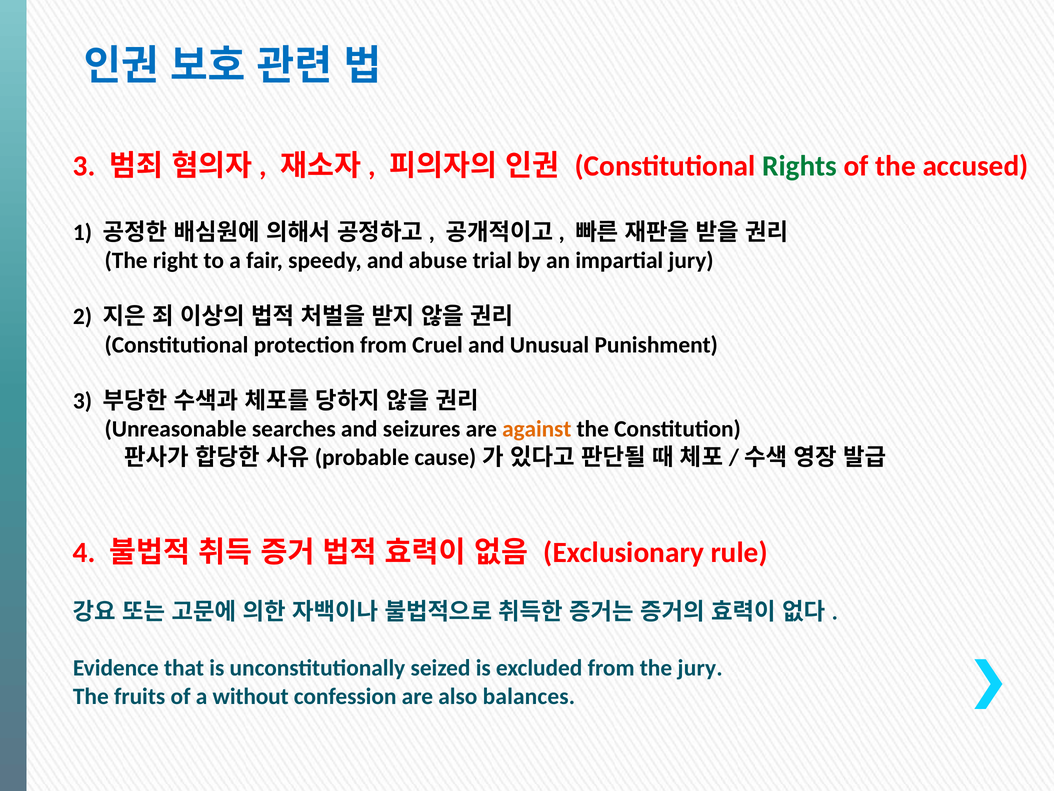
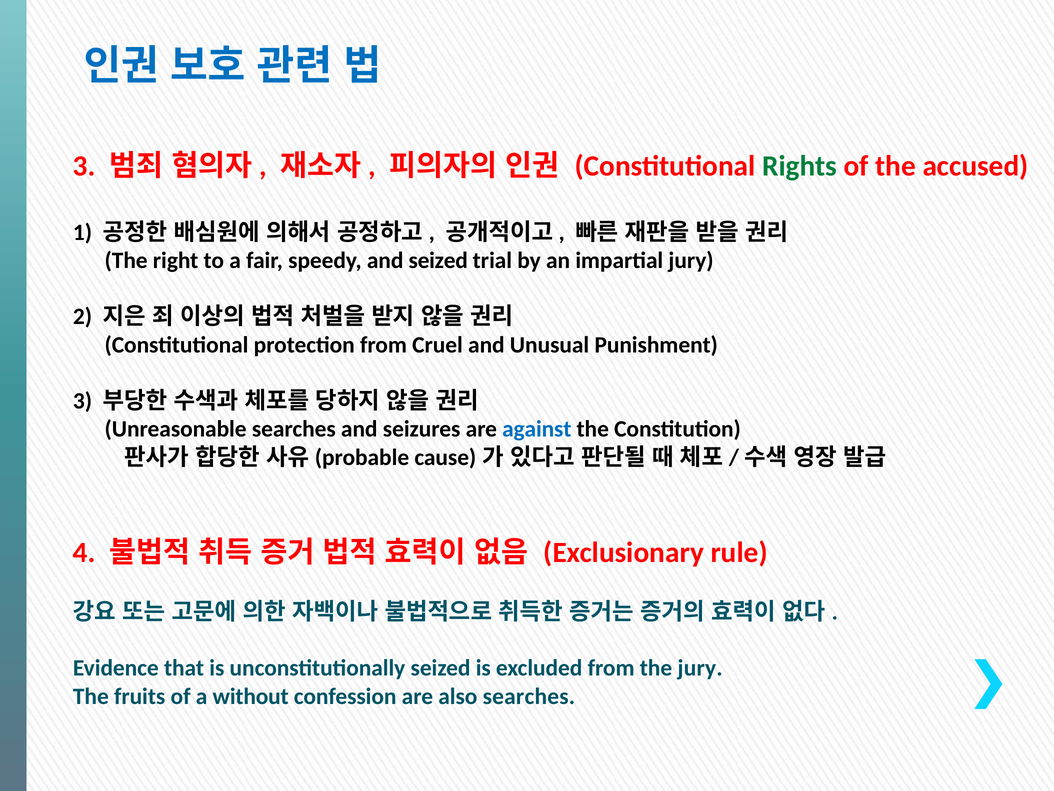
and abuse: abuse -> seized (438, 260)
against colour: orange -> blue (537, 429)
also balances: balances -> searches (529, 696)
